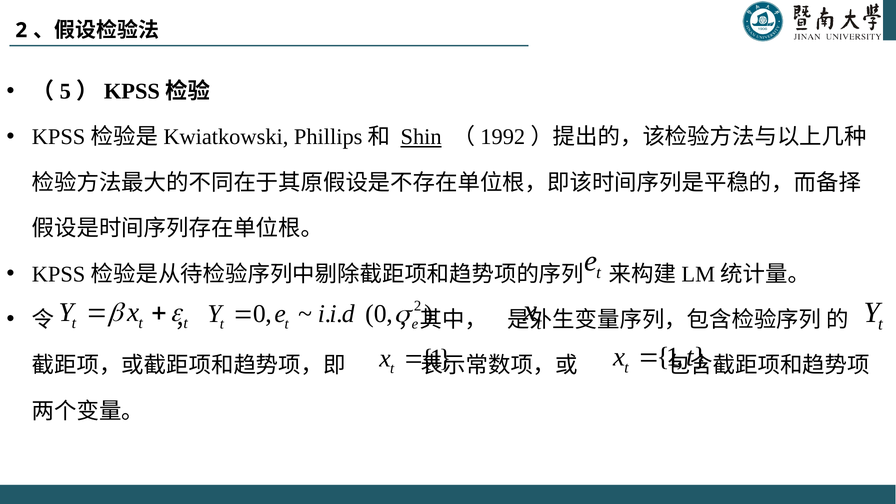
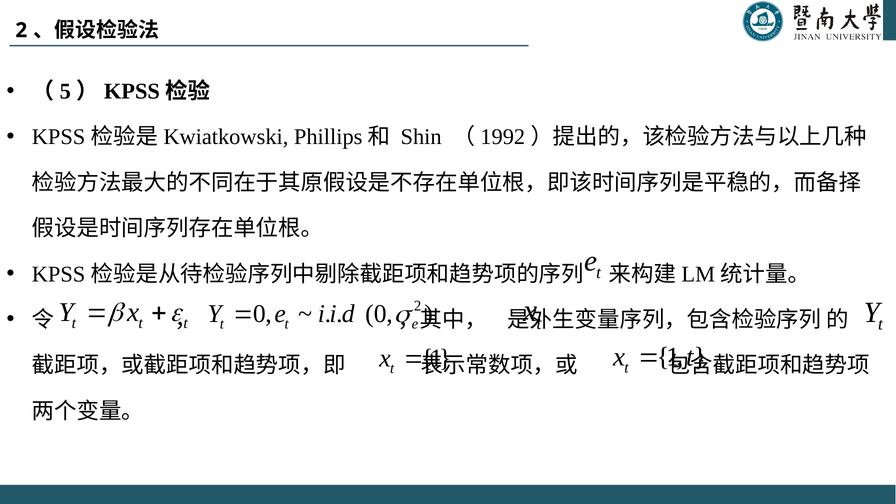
Shin underline: present -> none (421, 137)
